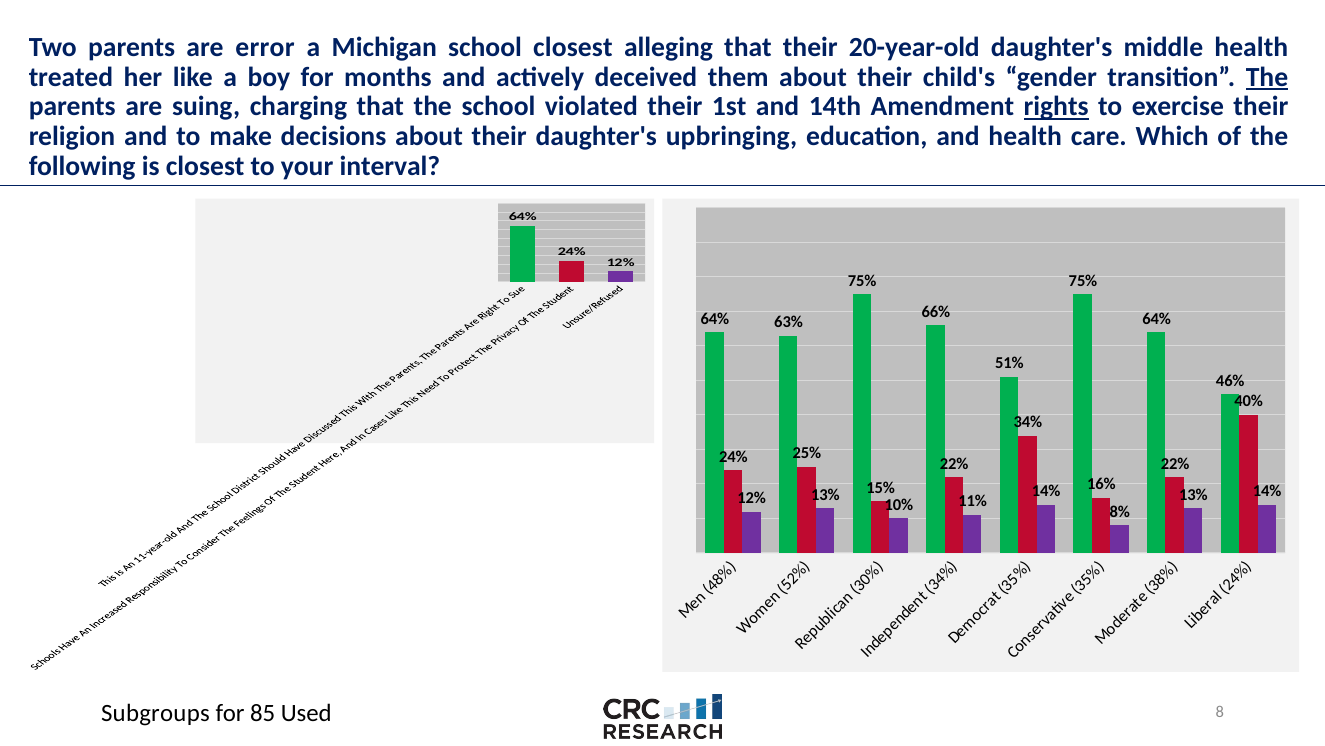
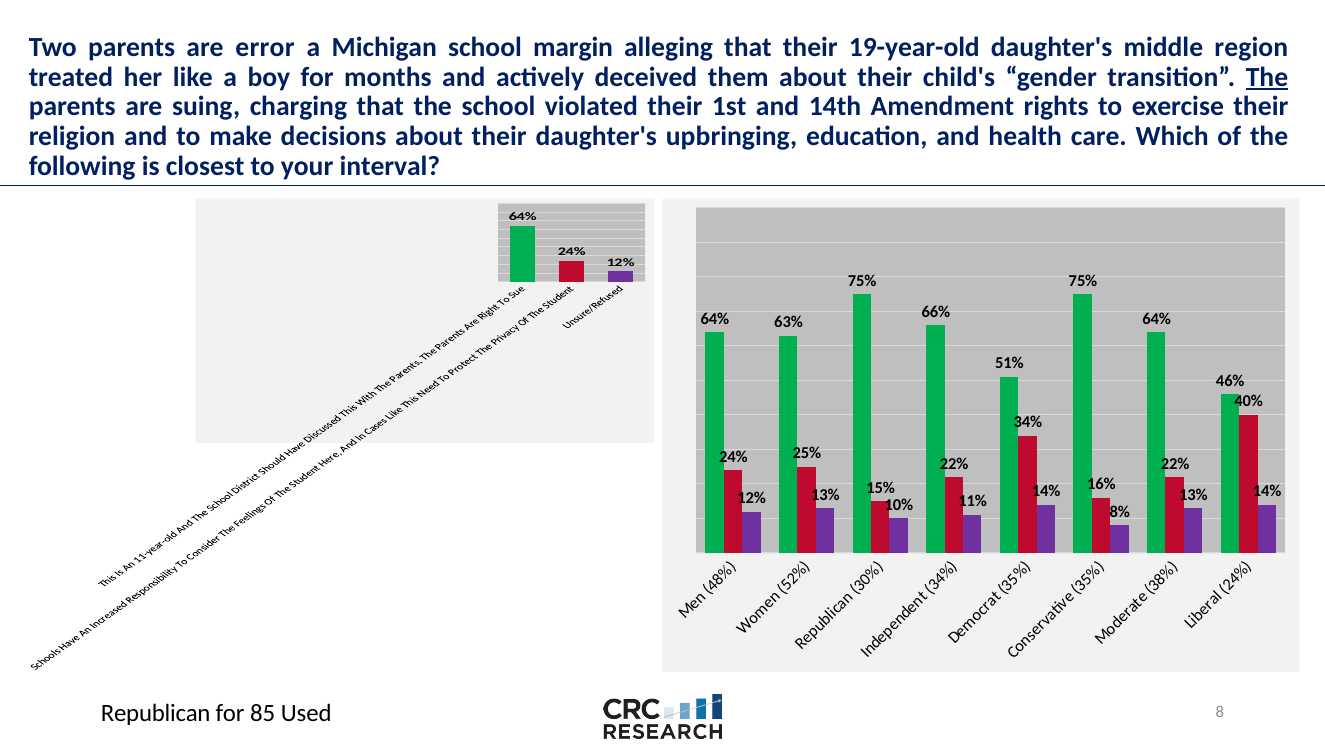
school closest: closest -> margin (573, 47)
20-year-old: 20-year-old -> 19-year-old (914, 47)
middle health: health -> region (1251, 47)
rights underline: present -> none (1056, 107)
Subgroups: Subgroups -> Republican (156, 712)
